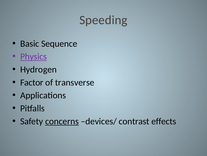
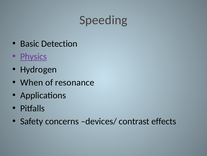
Sequence: Sequence -> Detection (59, 43)
Factor: Factor -> When (32, 82)
transverse: transverse -> resonance (75, 82)
concerns underline: present -> none (62, 121)
